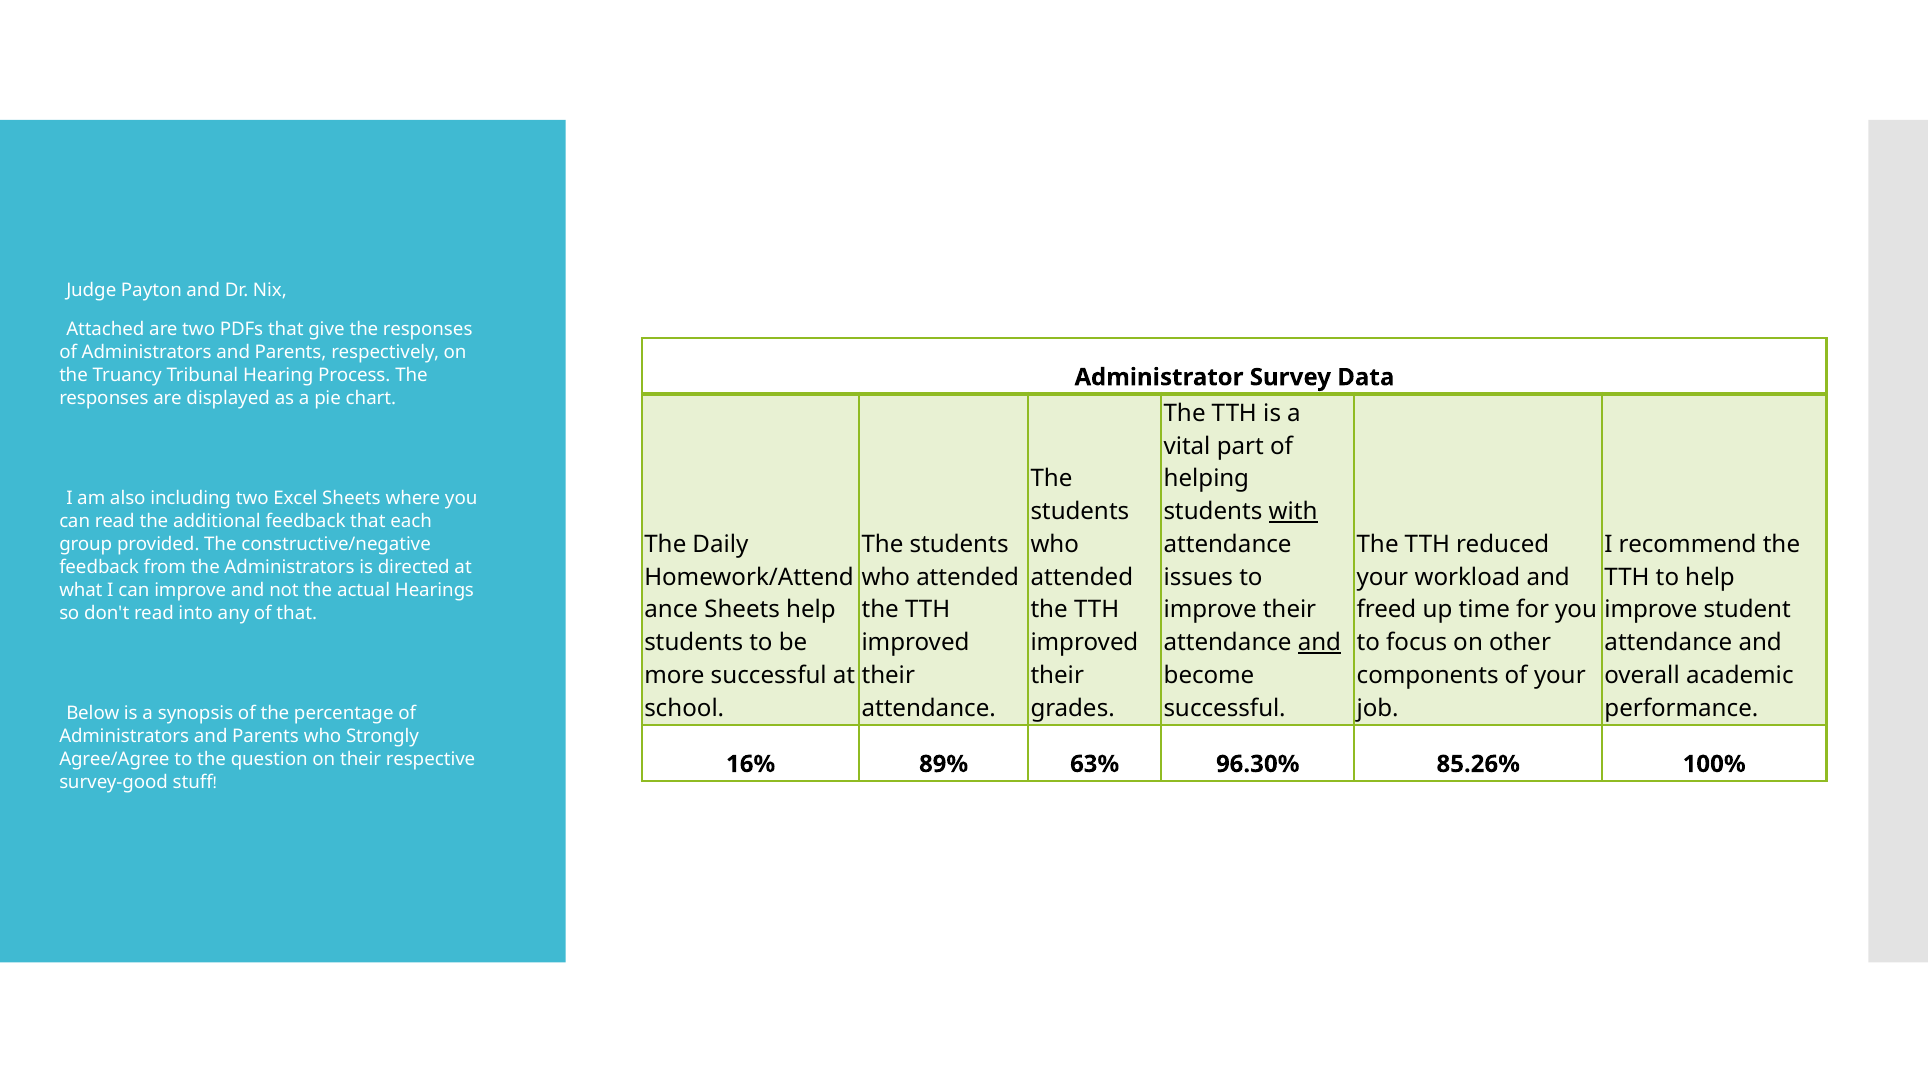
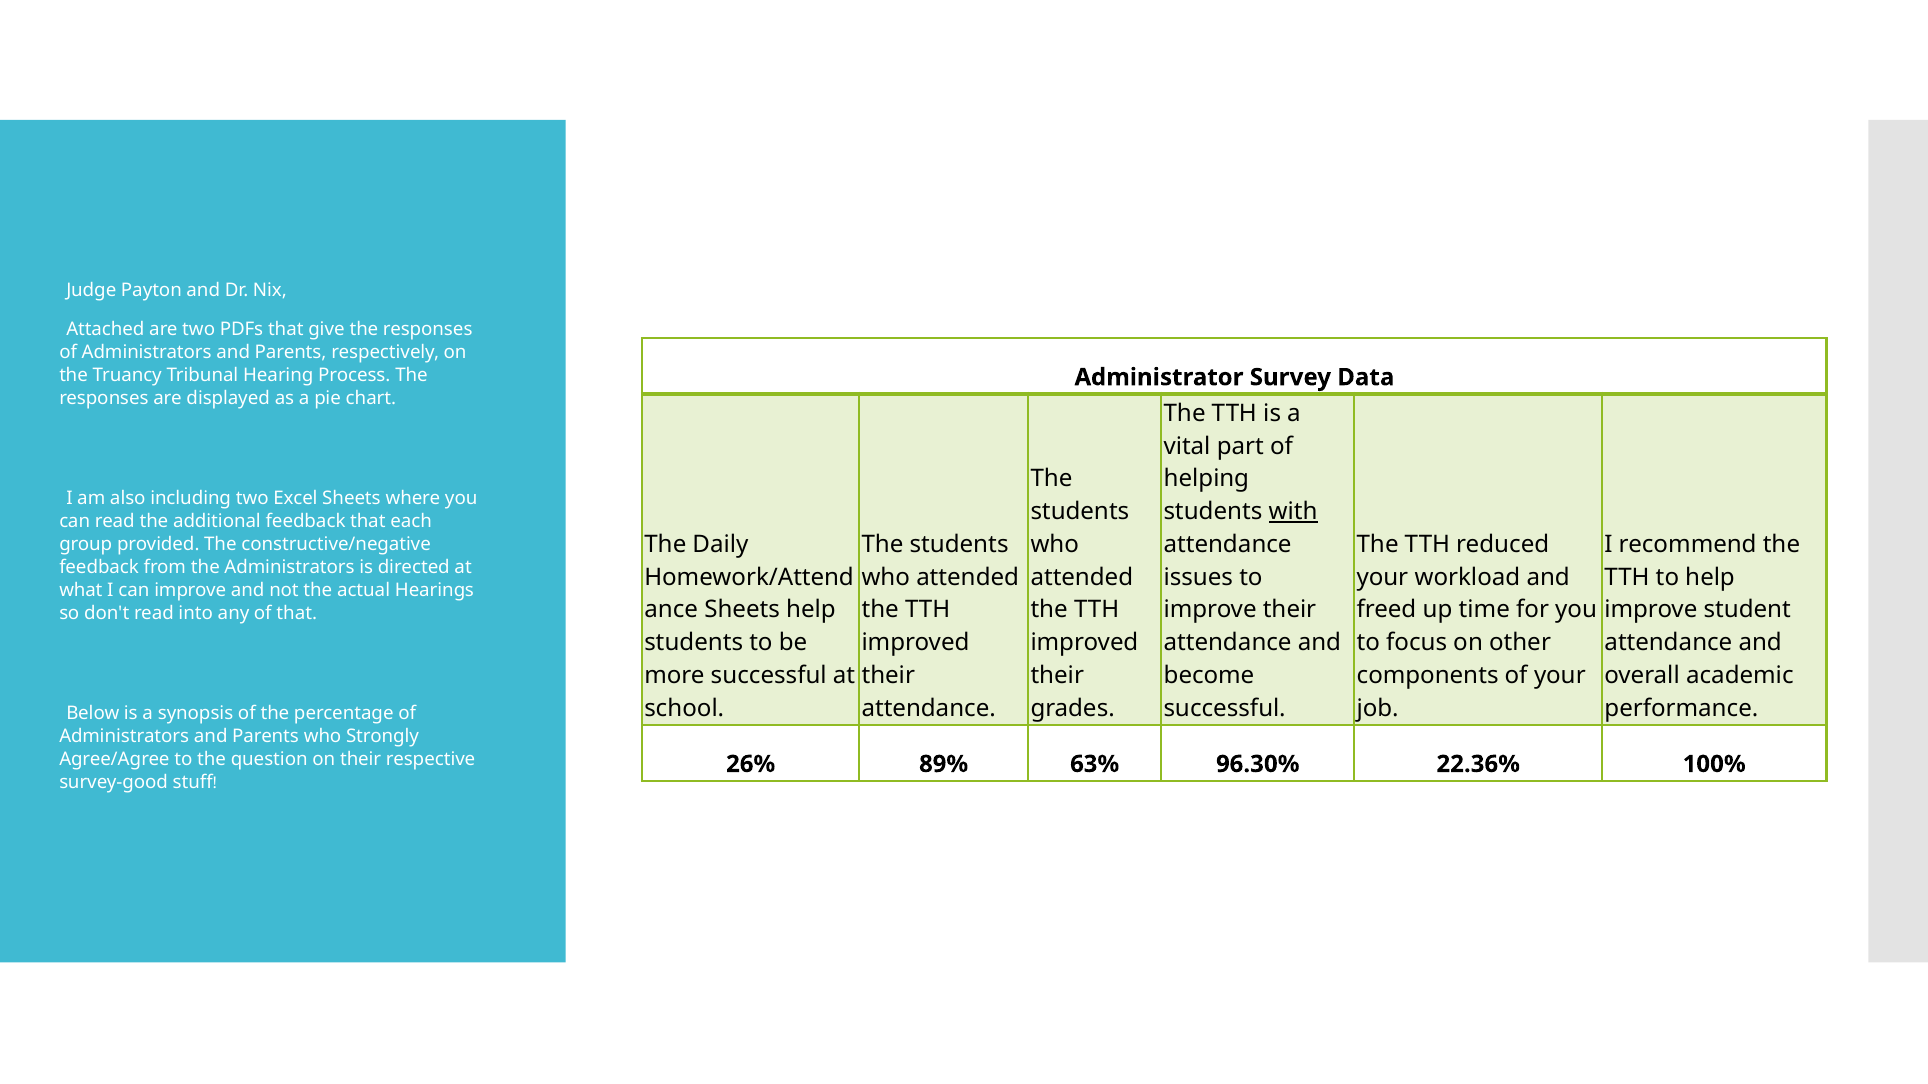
and underline: present -> none (1319, 643)
16%: 16% -> 26% (751, 764)
85.26%: 85.26% -> 22.36% (1478, 764)
